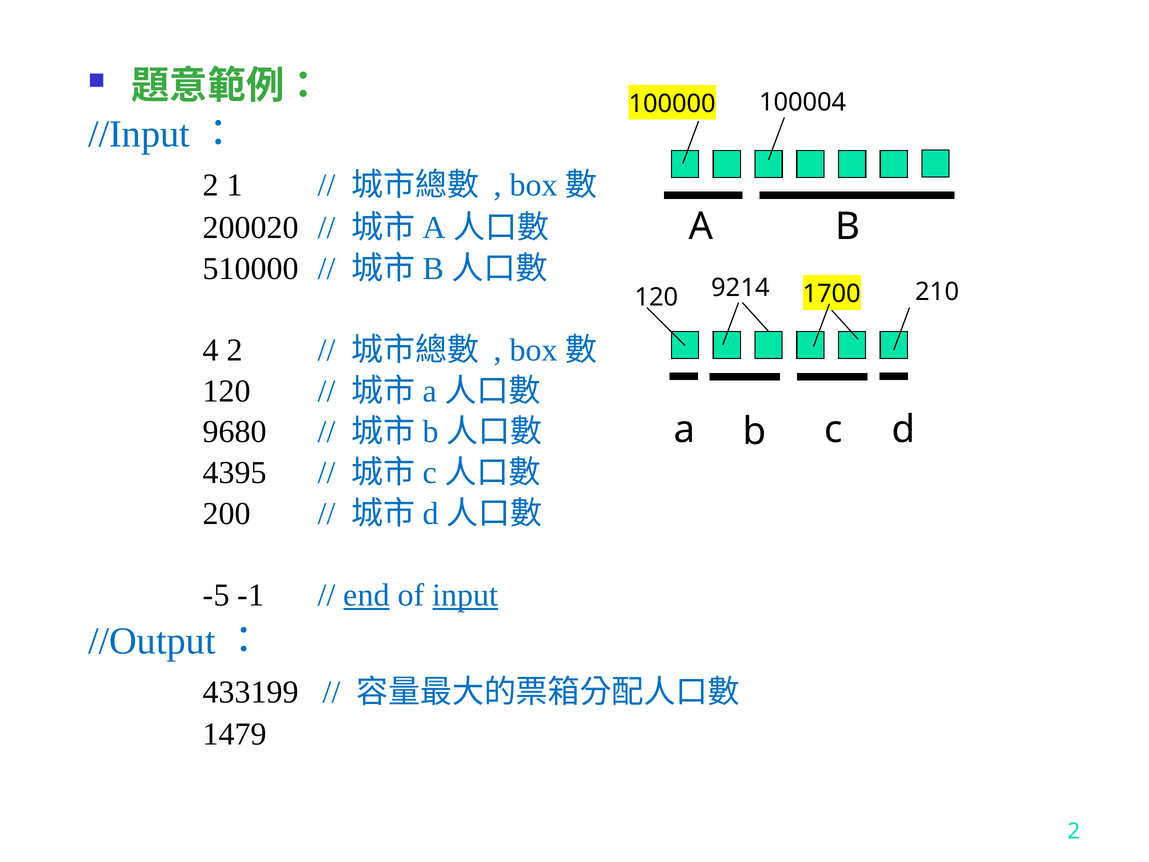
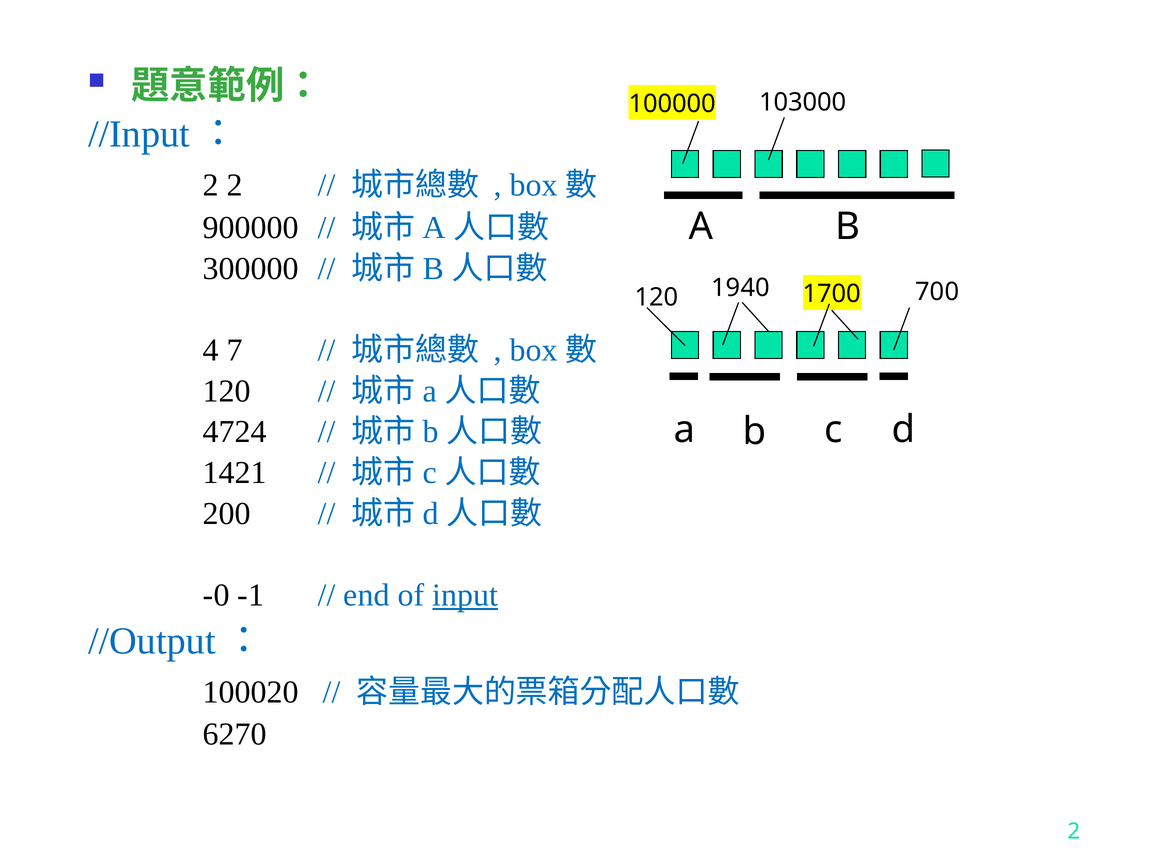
100004: 100004 -> 103000 (803, 102)
2 1: 1 -> 2 (235, 185)
200020: 200020 -> 900000 (251, 228)
510000: 510000 -> 300000 (251, 268)
9214: 9214 -> 1940 (741, 288)
210: 210 -> 700 (937, 292)
4 2: 2 -> 7 (235, 350)
9680: 9680 -> 4724 (235, 432)
4395: 4395 -> 1421 (235, 473)
-5: -5 -> -0 (216, 595)
end underline: present -> none (367, 595)
433199: 433199 -> 100020 (251, 692)
1479: 1479 -> 6270 (235, 734)
